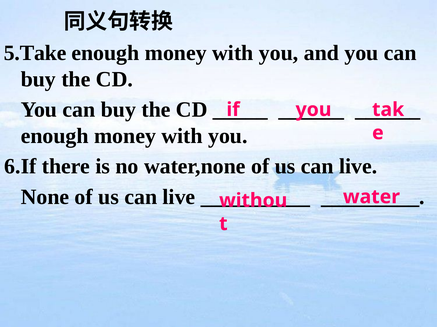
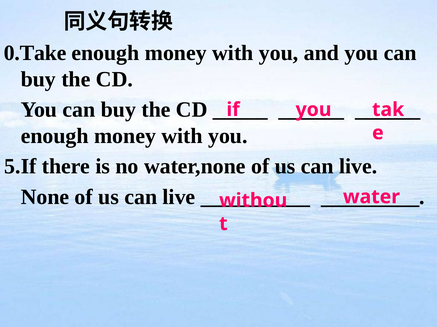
5.Take: 5.Take -> 0.Take (35, 53)
6.If: 6.If -> 5.If (20, 167)
